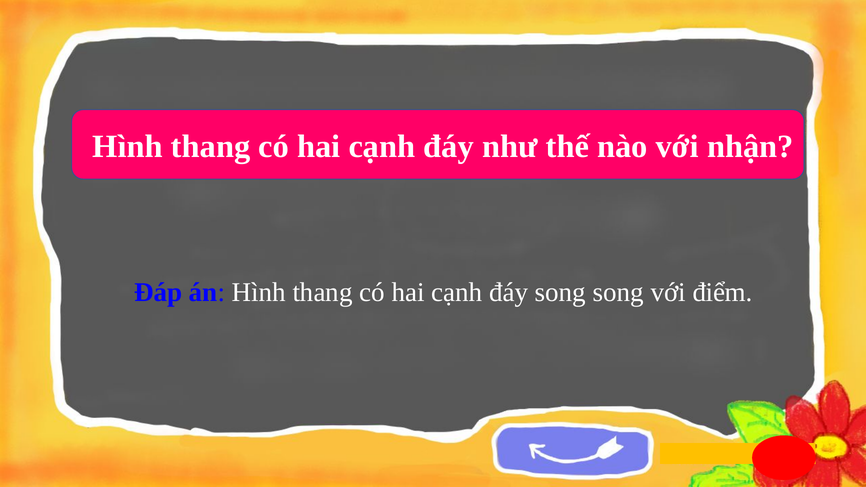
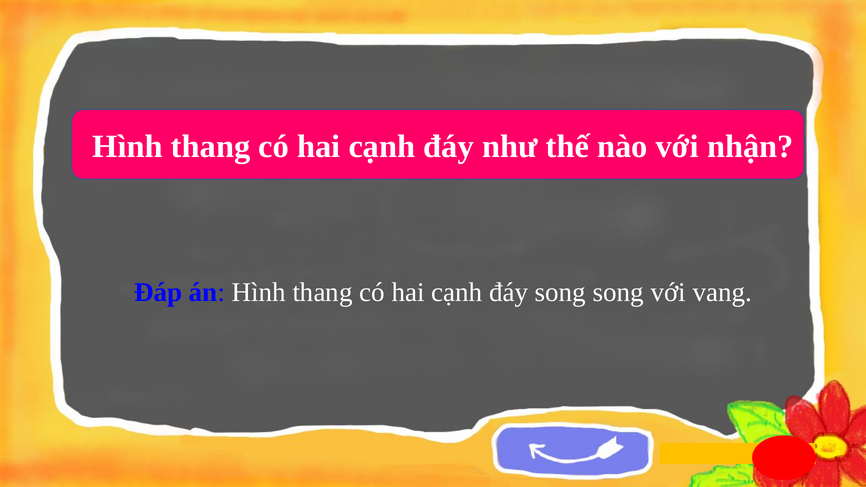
điểm: điểm -> vang (722, 292)
